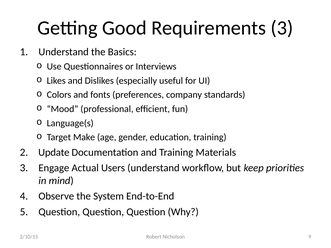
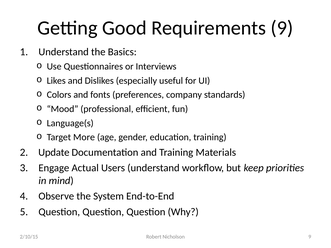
Requirements 3: 3 -> 9 (282, 28)
Make: Make -> More (84, 137)
